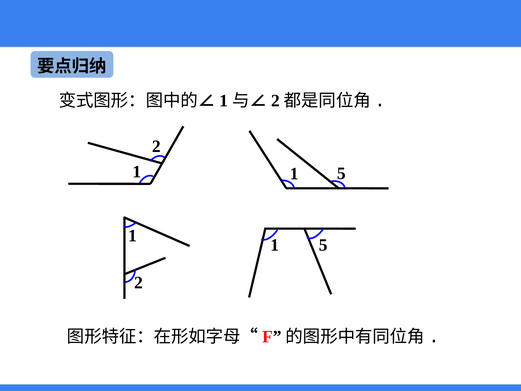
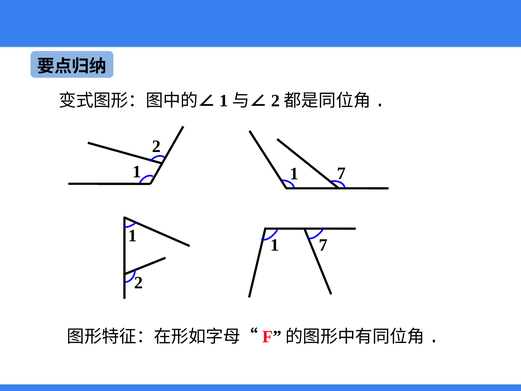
5: 5 -> 7 (341, 173)
5: 5 -> 7 (323, 245)
